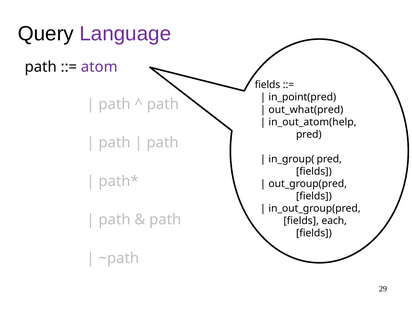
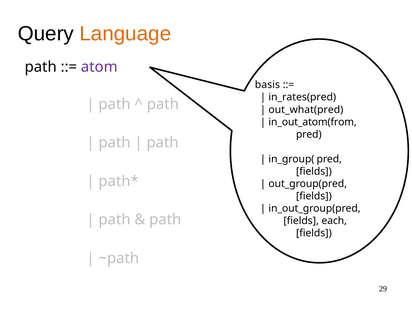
Language colour: purple -> orange (125, 34)
fields: fields -> basis (267, 85)
in_point(pred: in_point(pred -> in_rates(pred (302, 97)
in_out_atom(help: in_out_atom(help -> in_out_atom(from (313, 122)
